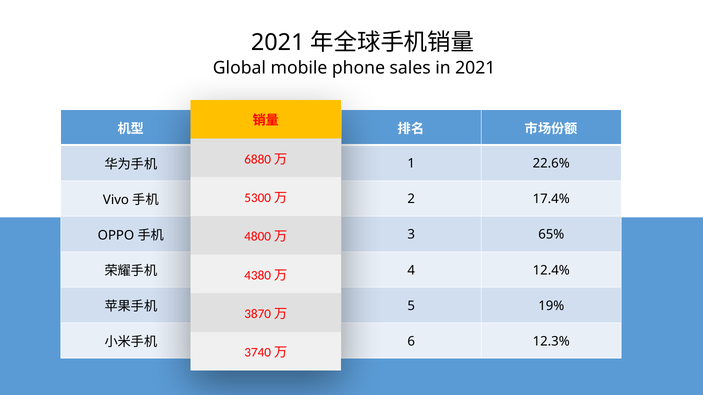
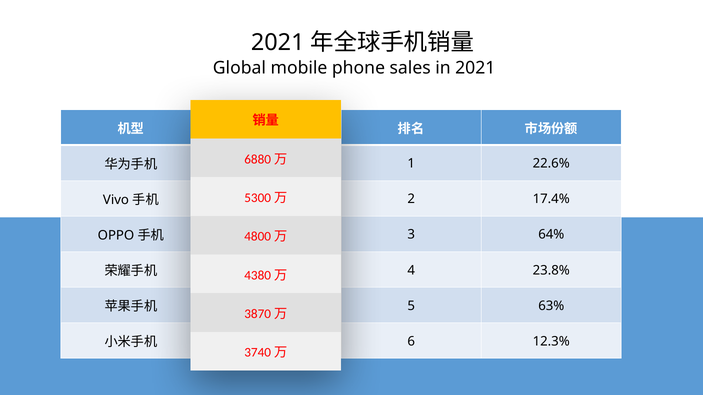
65%: 65% -> 64% (551, 235)
12.4%: 12.4% -> 23.8% (551, 270)
19%: 19% -> 63% (551, 306)
